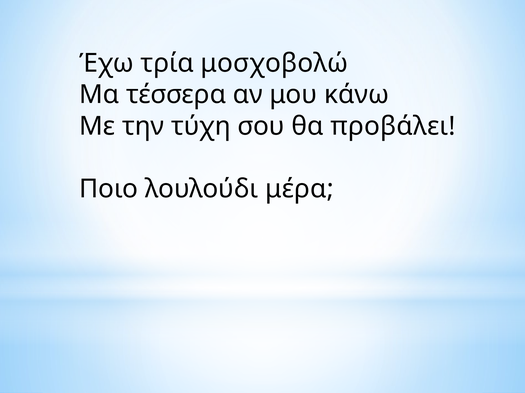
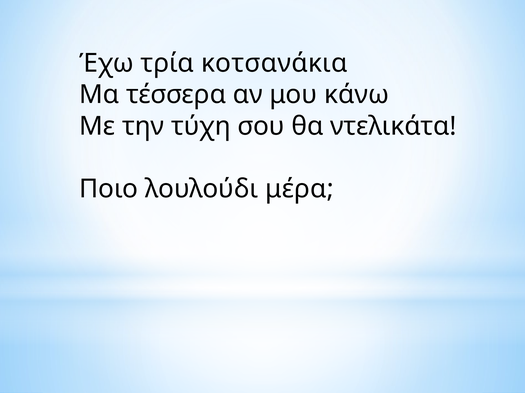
μοσχοβολώ: μοσχοβολώ -> κοτσανάκια (274, 63)
προβάλει: προβάλει -> ντελικάτα (393, 126)
